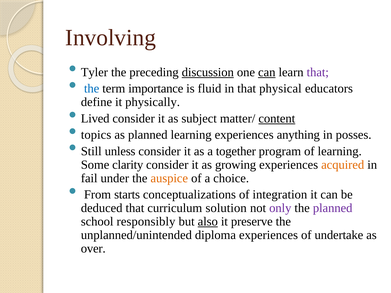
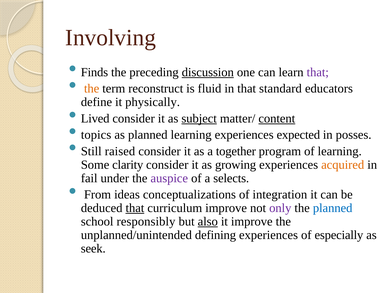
Tyler: Tyler -> Finds (94, 72)
can underline: present -> none (267, 72)
the colour: blue -> orange (92, 89)
importance: importance -> reconstruct (156, 89)
physical: physical -> standard (280, 89)
subject underline: none -> present (199, 119)
anything: anything -> expected (298, 135)
unless: unless -> raised (120, 151)
auspice colour: orange -> purple (169, 178)
choice: choice -> selects (231, 178)
starts: starts -> ideas (127, 195)
that underline: none -> present (135, 208)
curriculum solution: solution -> improve (226, 208)
planned colour: purple -> blue (333, 208)
it preserve: preserve -> improve (252, 222)
diploma: diploma -> defining (215, 235)
undertake: undertake -> especially (339, 235)
over: over -> seek (93, 249)
